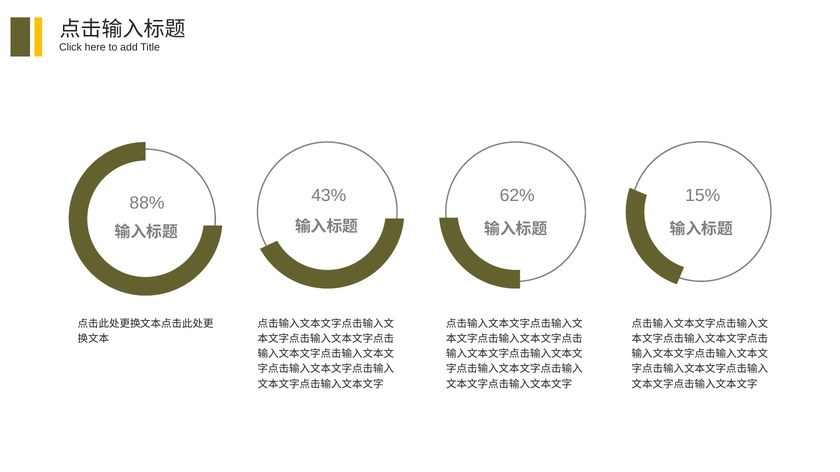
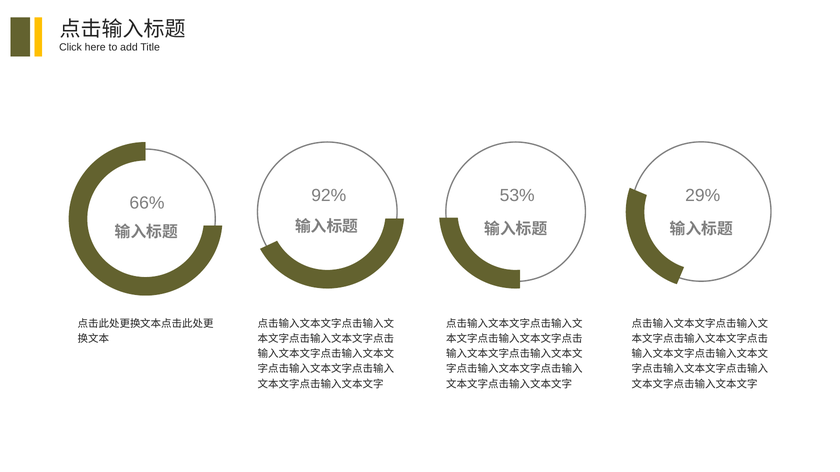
15%: 15% -> 29% (703, 196)
43%: 43% -> 92% (329, 196)
62%: 62% -> 53% (517, 196)
88%: 88% -> 66% (147, 203)
